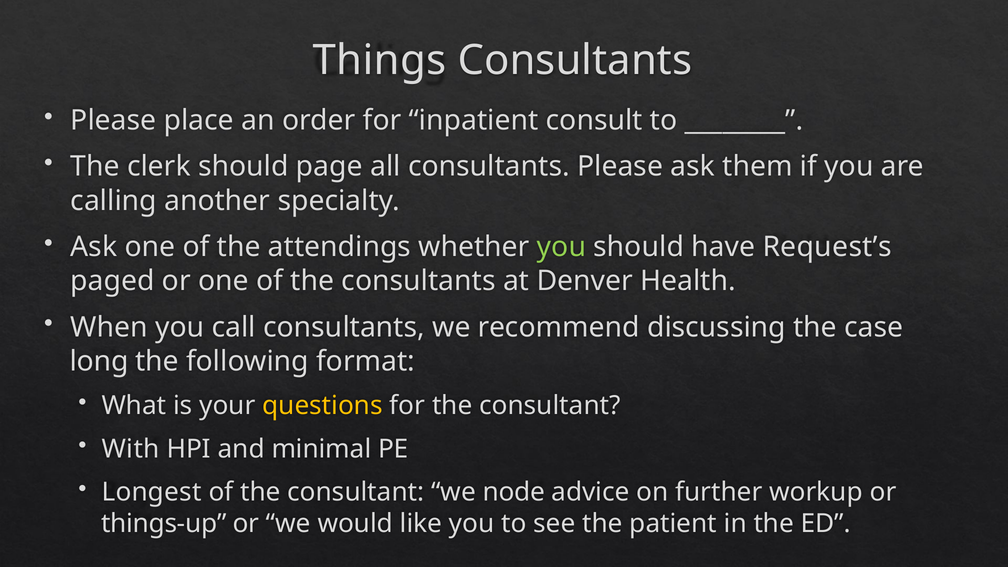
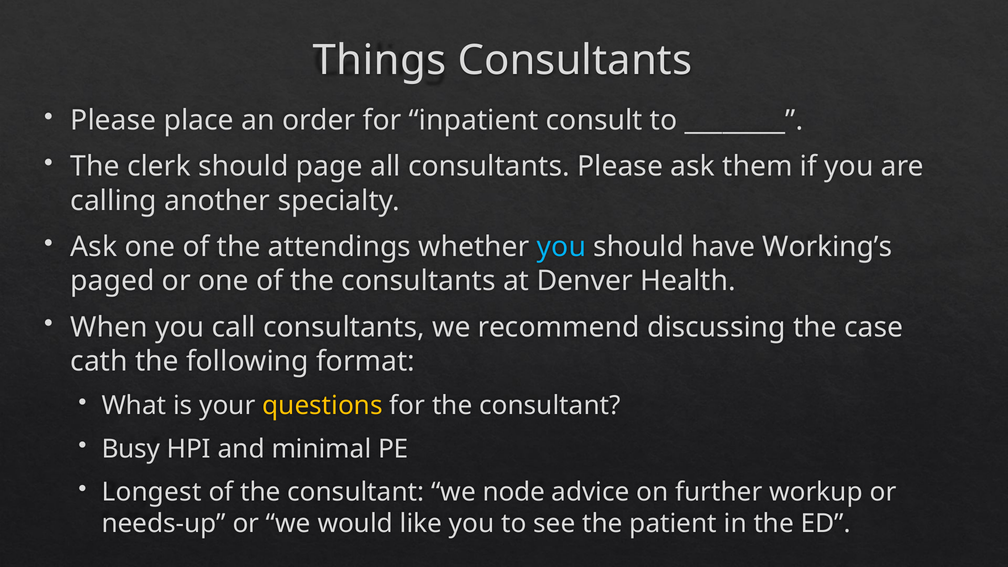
you colour: light green -> light blue (562, 247)
Request’s: Request’s -> Working’s (827, 247)
long: long -> cath (99, 361)
With: With -> Busy (131, 449)
things-up: things-up -> needs-up (164, 524)
